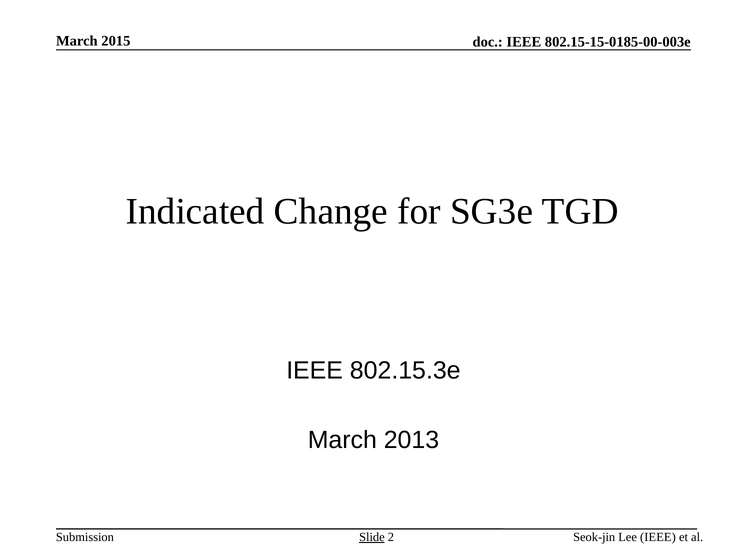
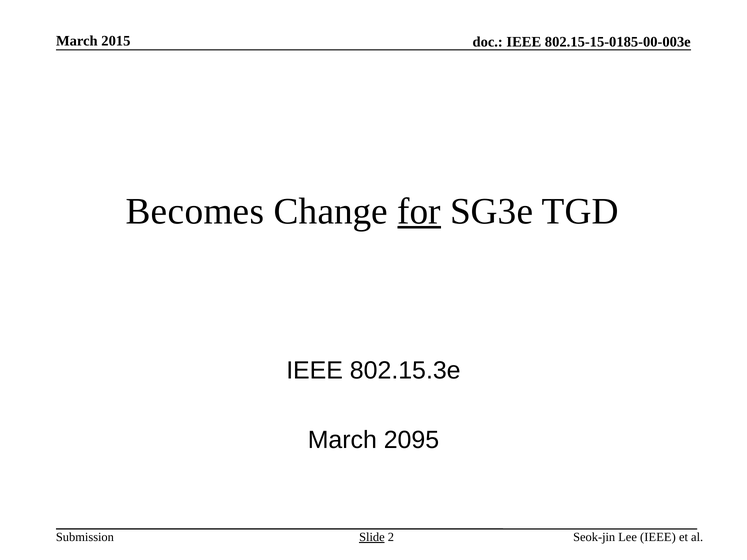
Indicated: Indicated -> Becomes (195, 211)
for underline: none -> present (419, 211)
2013: 2013 -> 2095 (411, 440)
